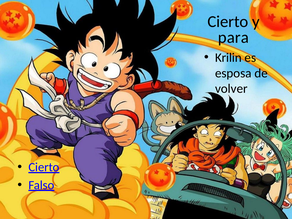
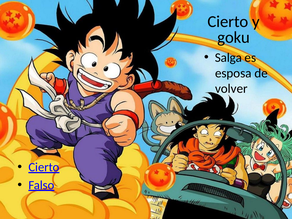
para: para -> goku (234, 37)
Krilin: Krilin -> Salga (228, 58)
